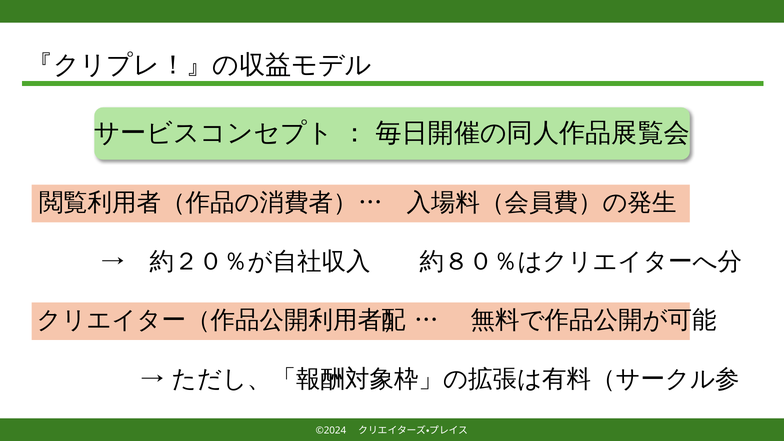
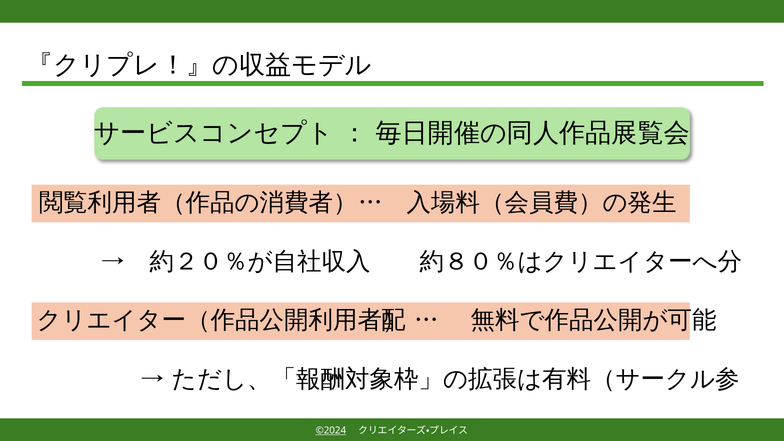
©2024 underline: none -> present (331, 430)
